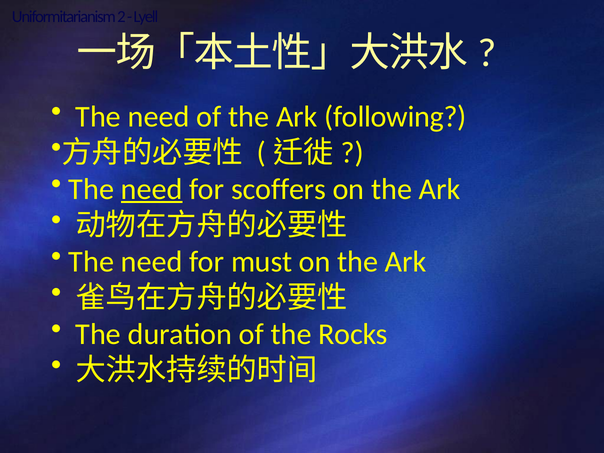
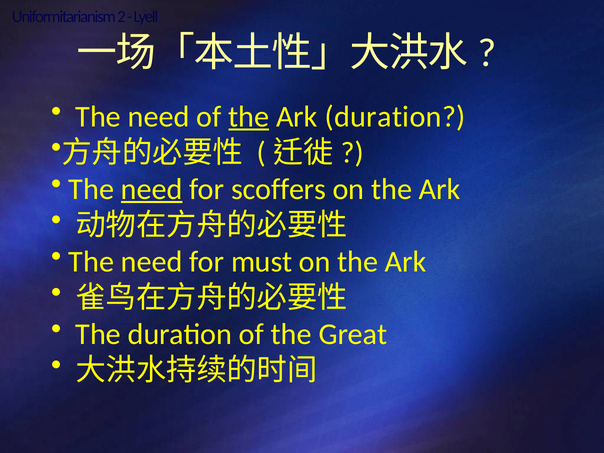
the underline: none -> present (249, 117)
Ark following: following -> duration (395, 117)
Rocks: Rocks -> Great (353, 334)
